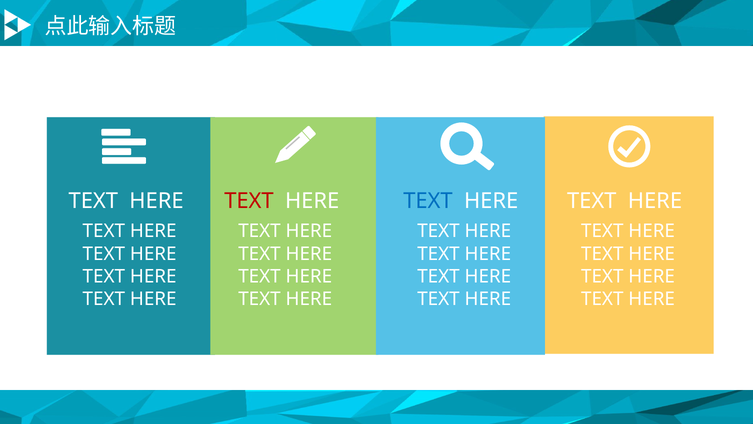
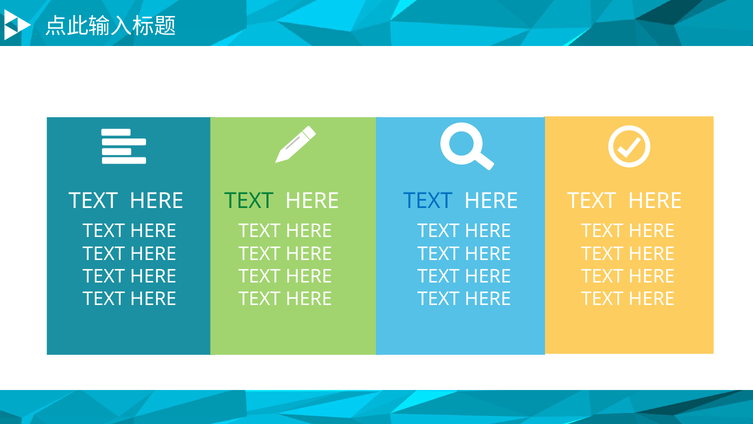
TEXT colour: red -> green (249, 201)
